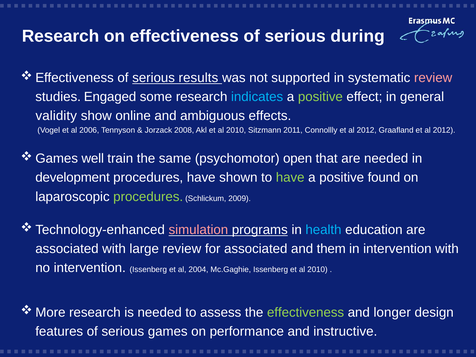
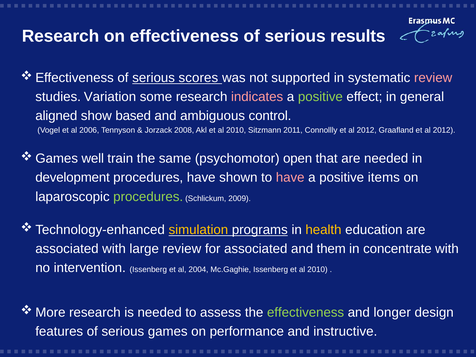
during: during -> results (358, 36)
results: results -> scores (198, 78)
Engaged: Engaged -> Variation (110, 97)
indicates colour: light blue -> pink (257, 97)
validity: validity -> aligned (56, 116)
online: online -> based (133, 116)
effects: effects -> control (270, 116)
have colour: light green -> pink (290, 178)
found: found -> items (384, 178)
simulation colour: pink -> yellow (198, 230)
health colour: light blue -> yellow (323, 230)
in intervention: intervention -> concentrate (397, 249)
